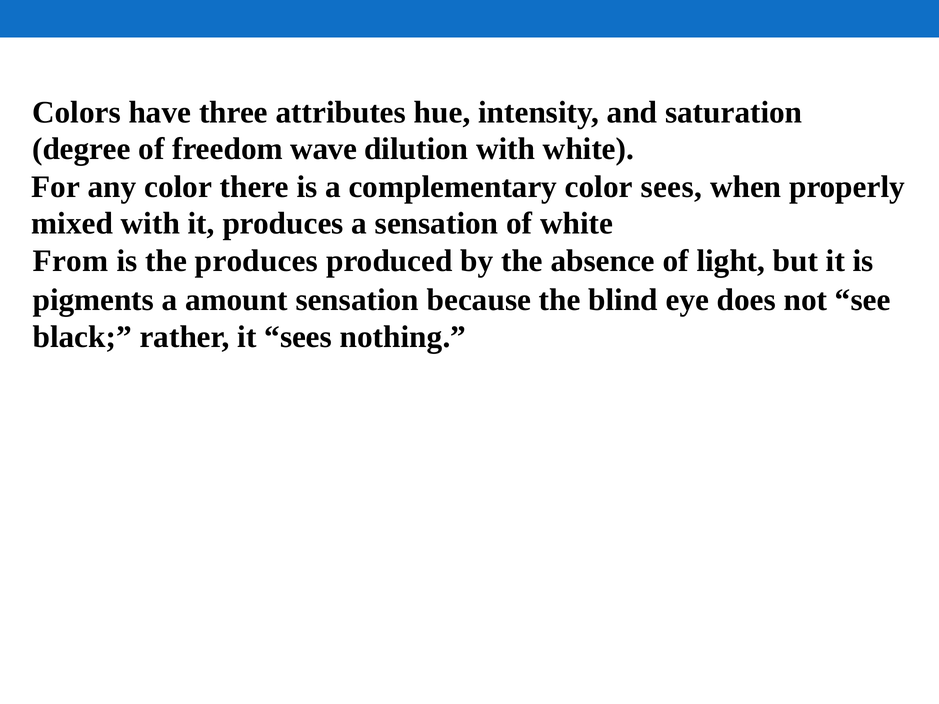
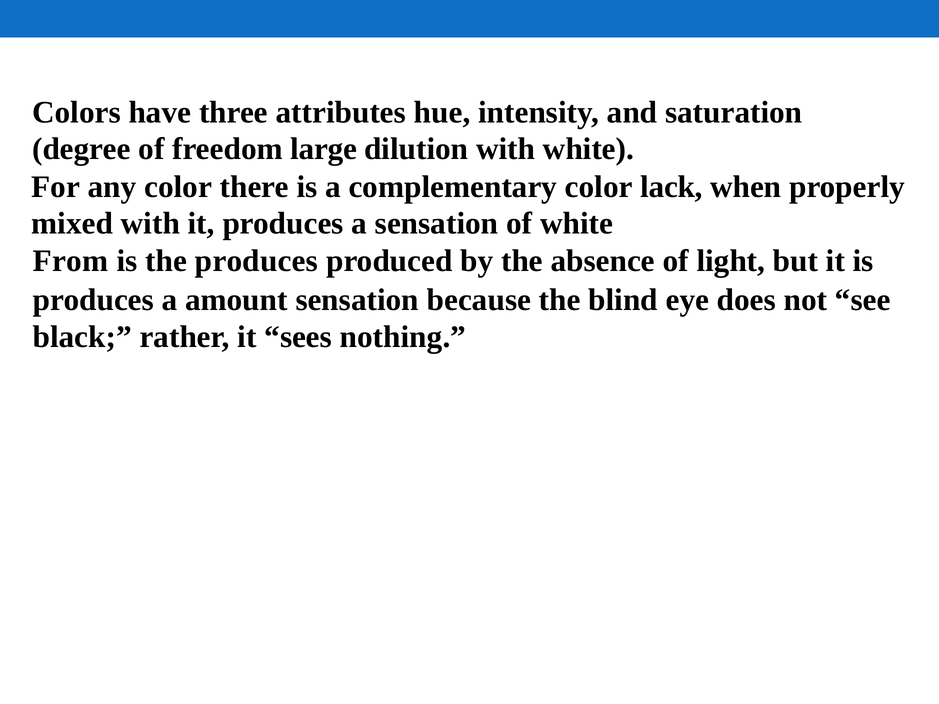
wave: wave -> large (324, 149)
color sees: sees -> lack (672, 187)
pigments: pigments -> produces (93, 300)
